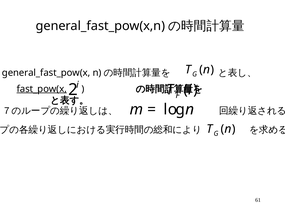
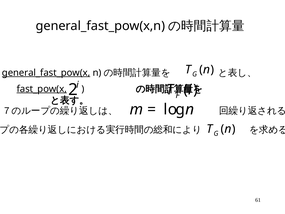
general_fast_pow(x underline: none -> present (46, 73)
